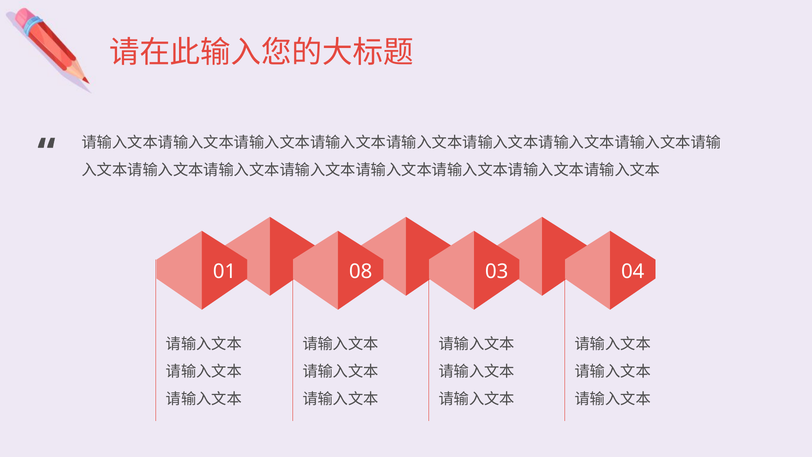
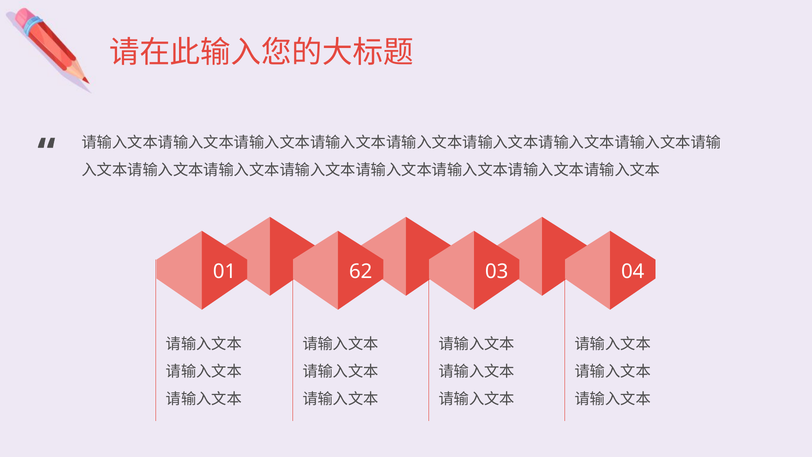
08: 08 -> 62 (361, 272)
